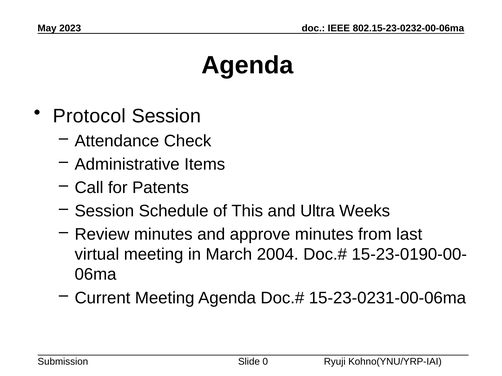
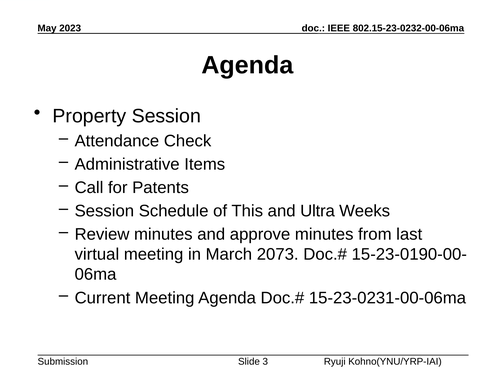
Protocol: Protocol -> Property (89, 116)
2004: 2004 -> 2073 (278, 255)
0: 0 -> 3 (265, 362)
